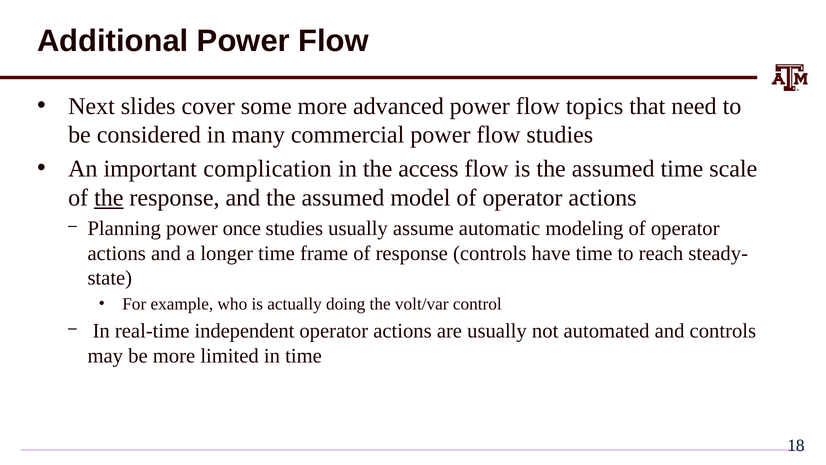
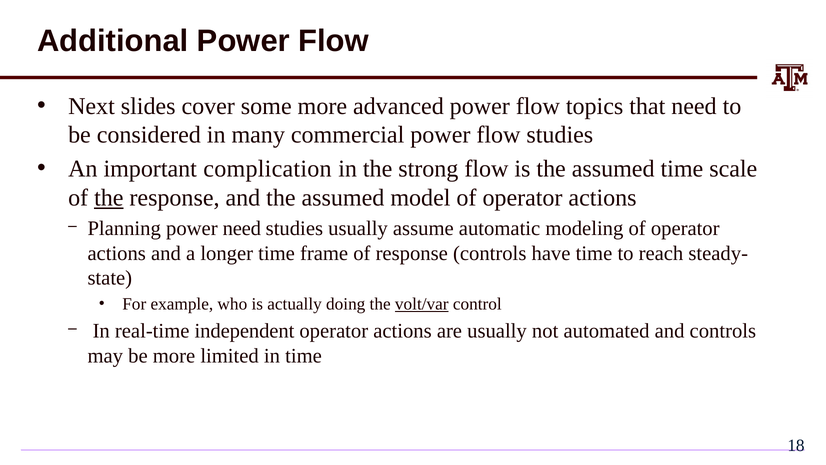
access: access -> strong (428, 169)
power once: once -> need (242, 228)
volt/var underline: none -> present (422, 304)
